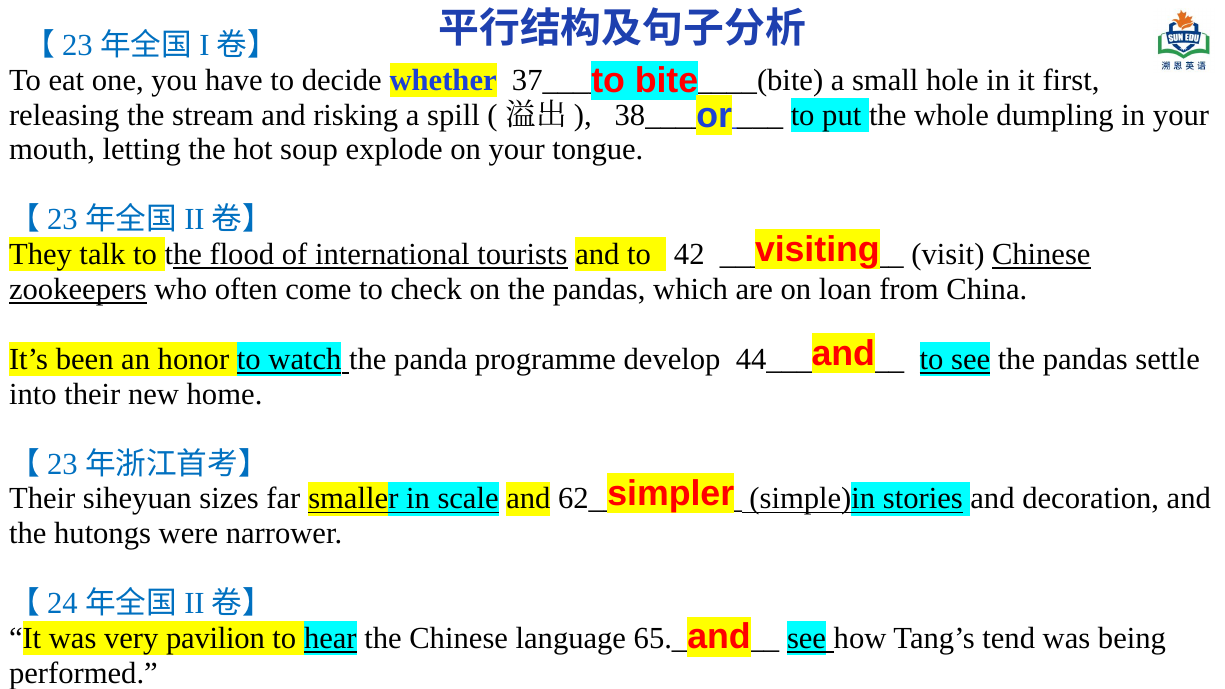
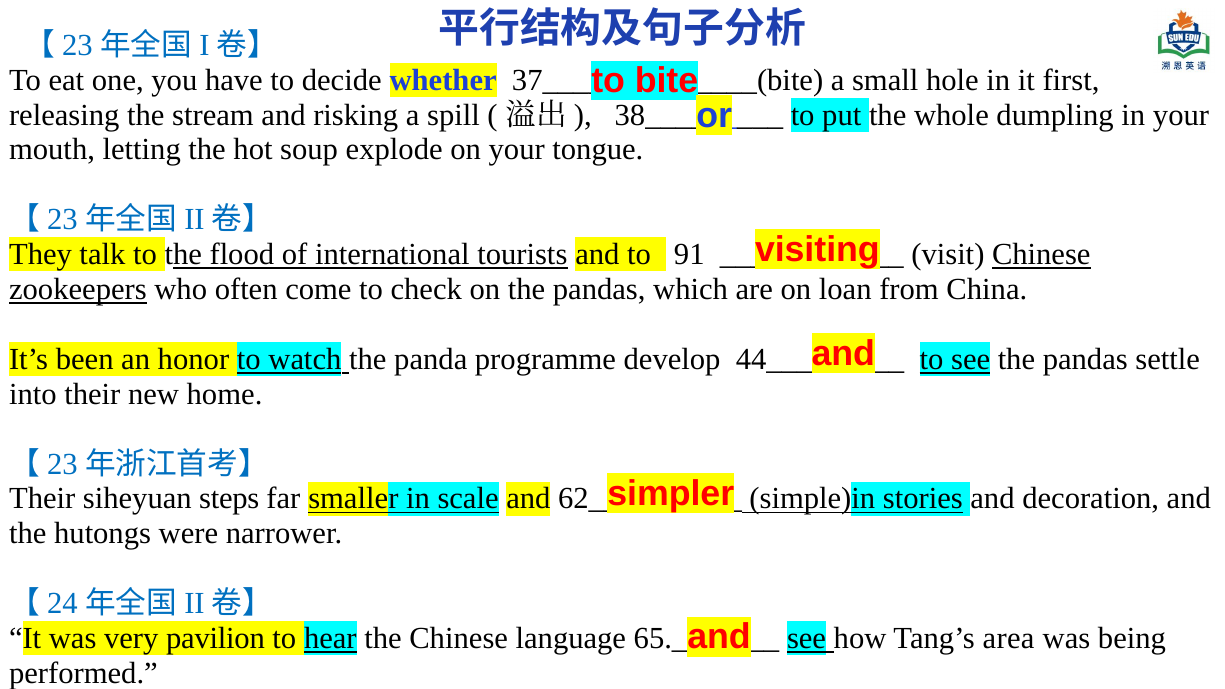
42: 42 -> 91 (689, 255)
sizes: sizes -> steps (229, 499)
tend: tend -> area (1009, 639)
